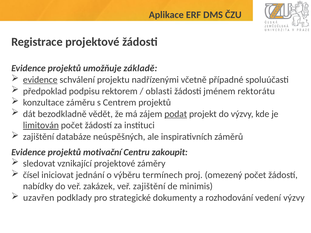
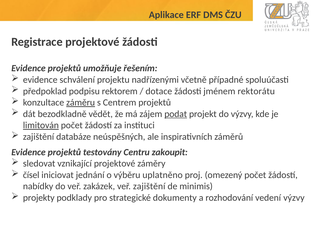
základě: základě -> řešením (140, 68)
evidence underline: present -> none (40, 80)
oblasti: oblasti -> dotace (159, 91)
záměru underline: none -> present (81, 103)
motivační: motivační -> testovány (102, 152)
termínech: termínech -> uplatněno (163, 175)
uzavřen: uzavřen -> projekty (39, 198)
